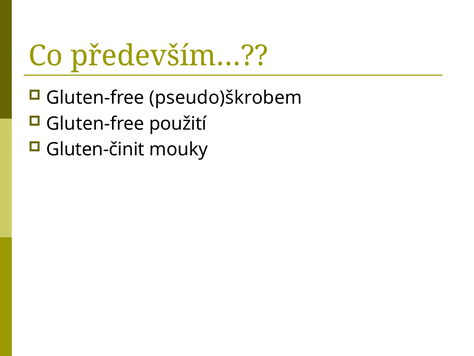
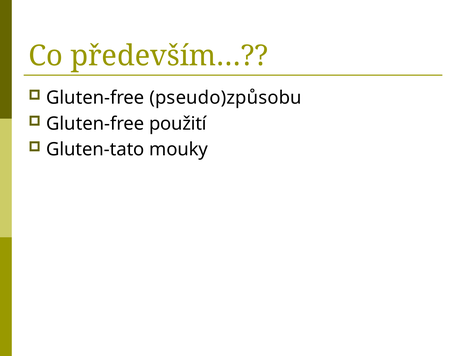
pseudo)škrobem: pseudo)škrobem -> pseudo)způsobu (226, 98)
Gluten-činit: Gluten-činit -> Gluten-tato (95, 149)
